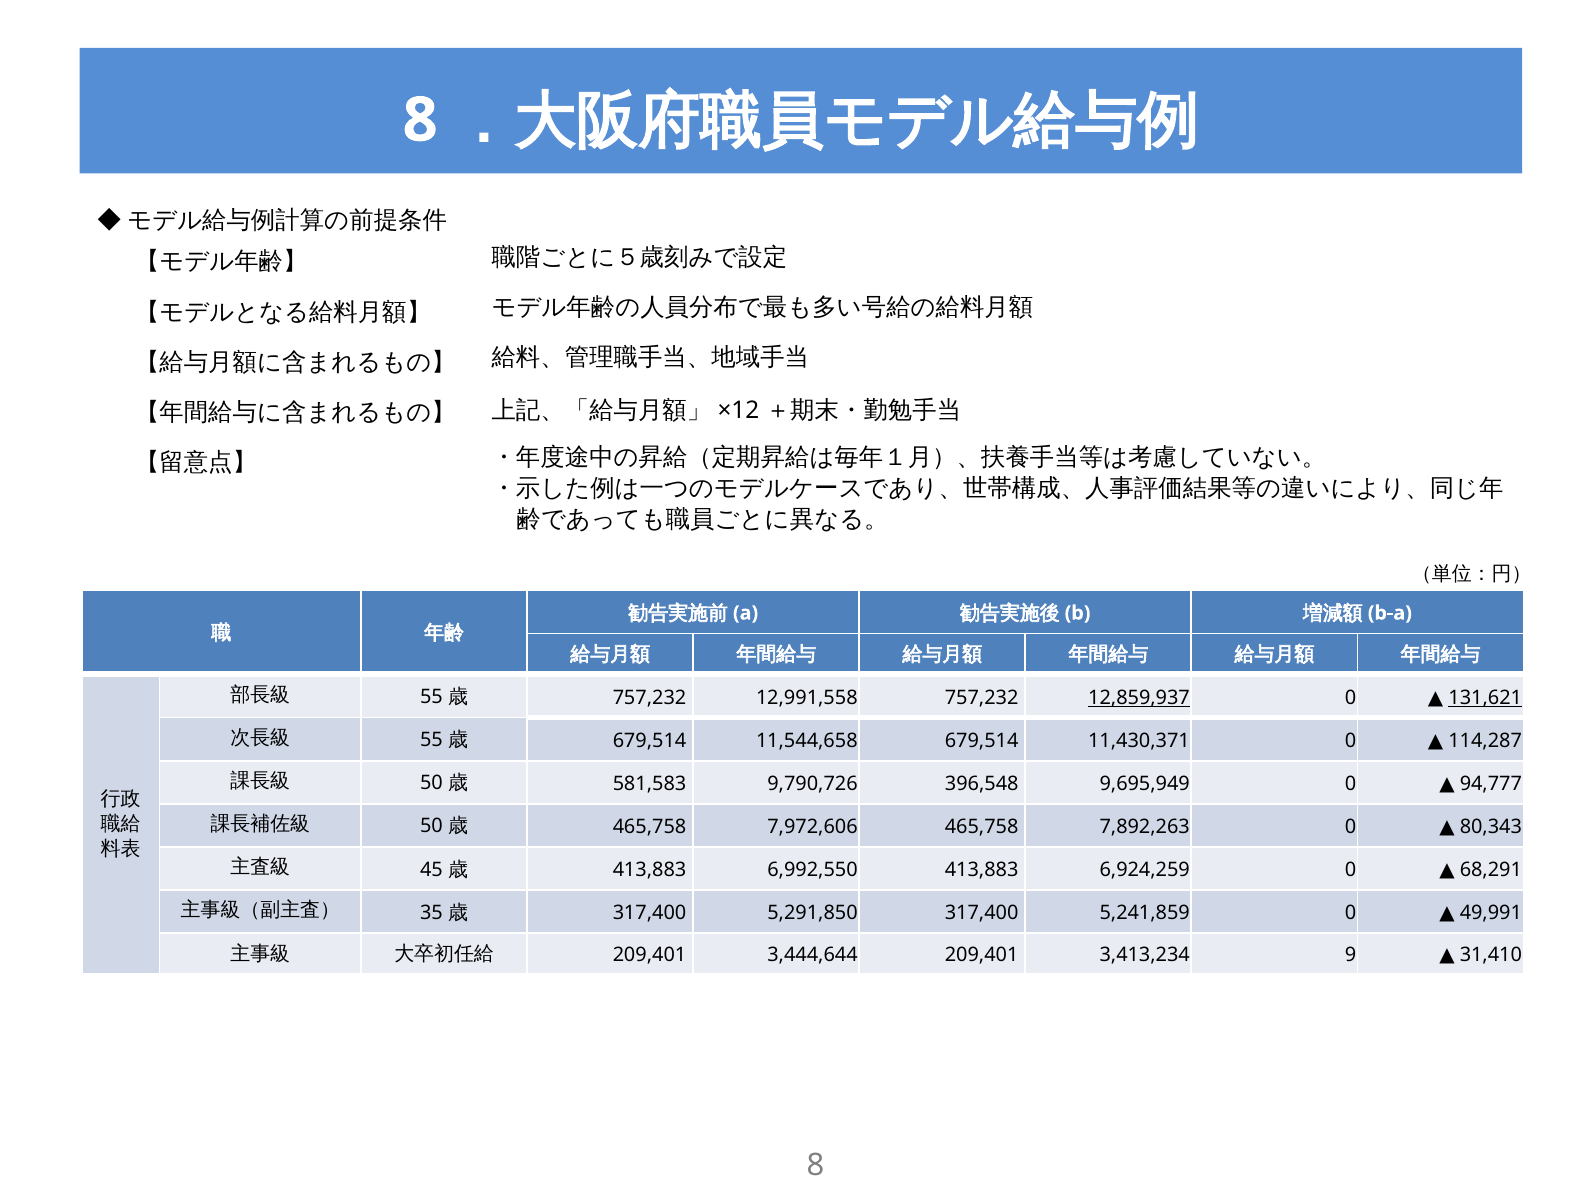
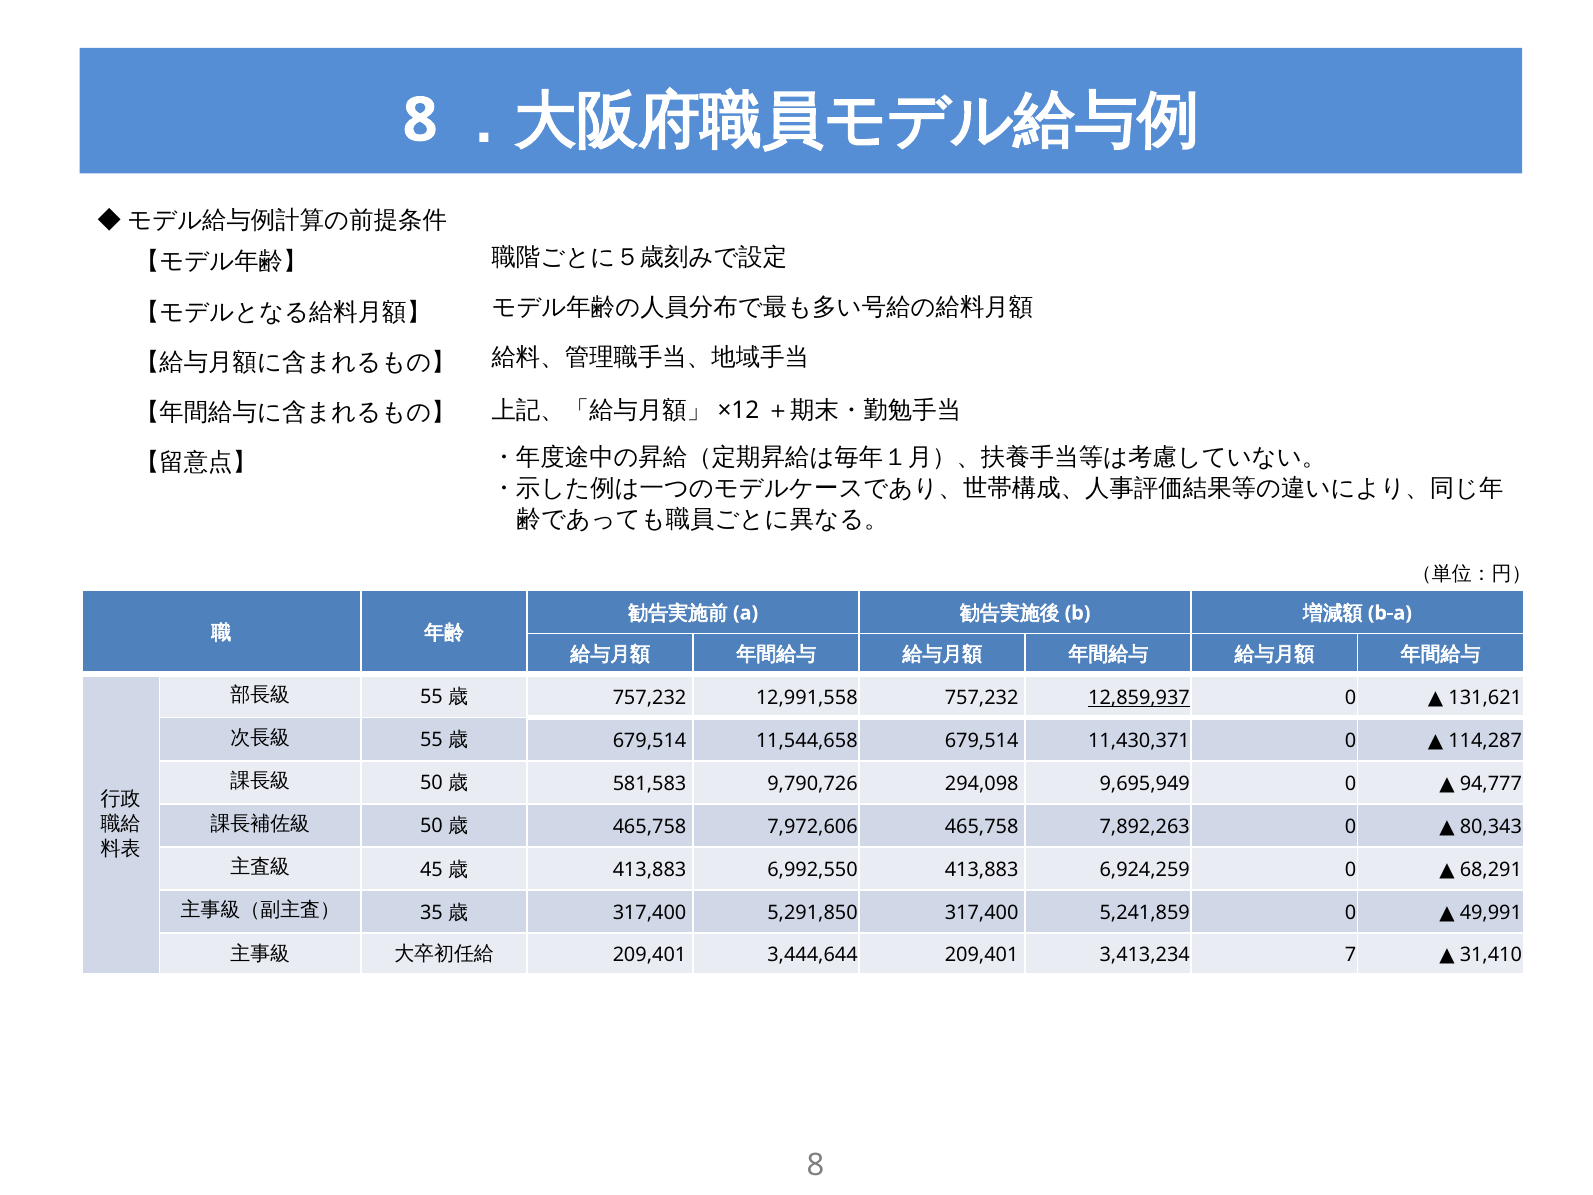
131,621 underline: present -> none (1485, 698)
396,548: 396,548 -> 294,098 (982, 784)
9: 9 -> 7 (1350, 955)
